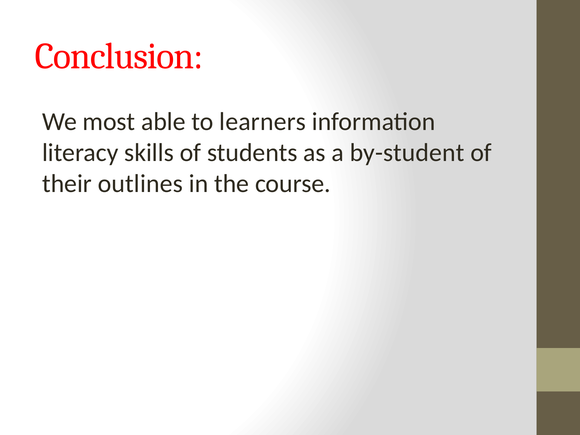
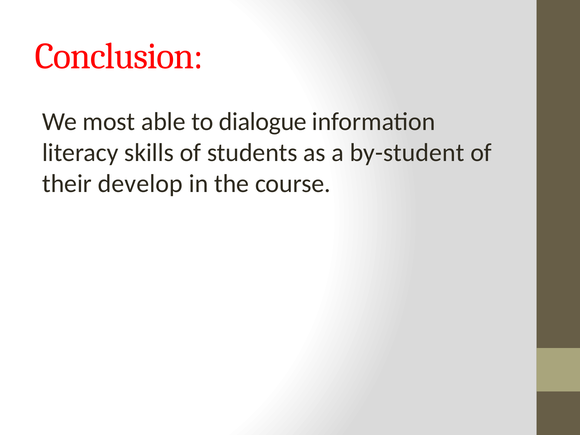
learners: learners -> dialogue (263, 122)
outlines: outlines -> develop (140, 184)
